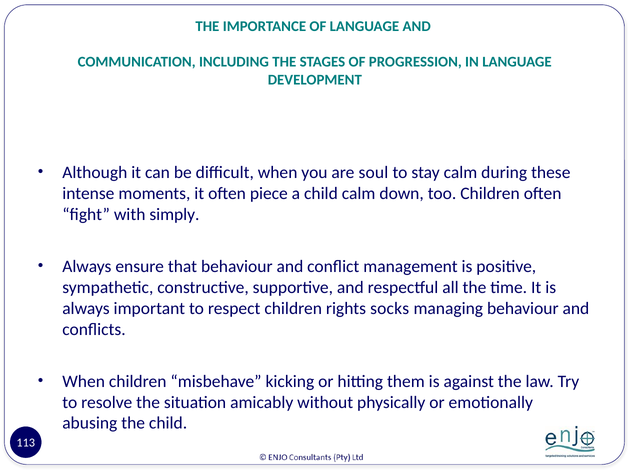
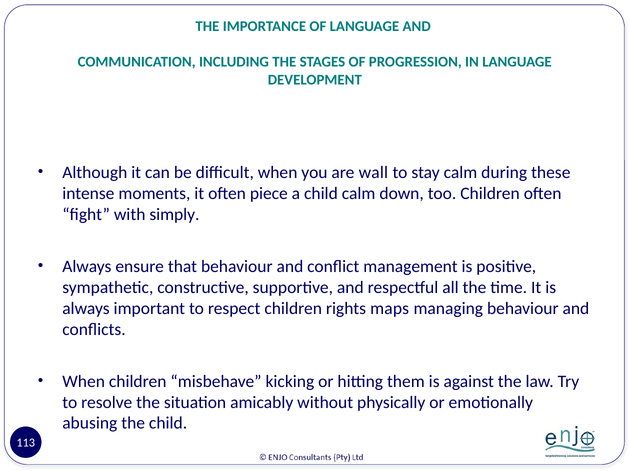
soul: soul -> wall (373, 173)
socks: socks -> maps (390, 309)
